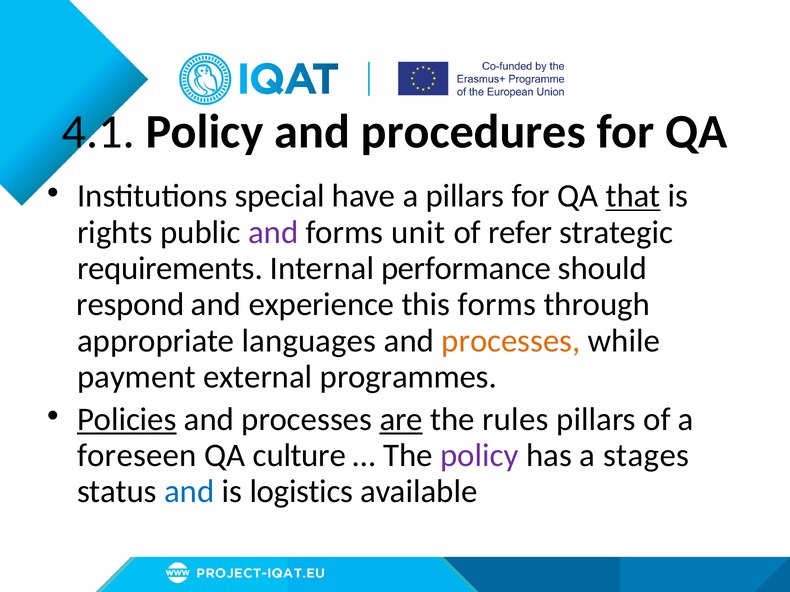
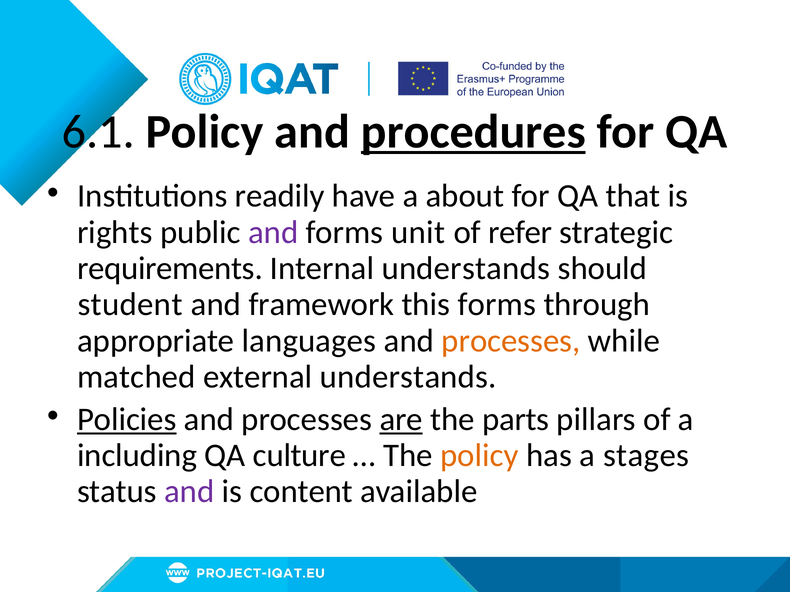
4.1: 4.1 -> 6.1 (98, 132)
procedures underline: none -> present (473, 132)
special: special -> readily (280, 196)
a pillars: pillars -> about (465, 196)
that underline: present -> none (633, 196)
Internal performance: performance -> understands (466, 269)
respond: respond -> student (130, 305)
experience: experience -> framework (321, 305)
payment: payment -> matched (136, 377)
external programmes: programmes -> understands (408, 377)
rules: rules -> parts (516, 420)
foreseen: foreseen -> including (137, 456)
policy colour: purple -> orange (479, 456)
and colour: blue -> purple (189, 492)
logistics: logistics -> content (301, 492)
